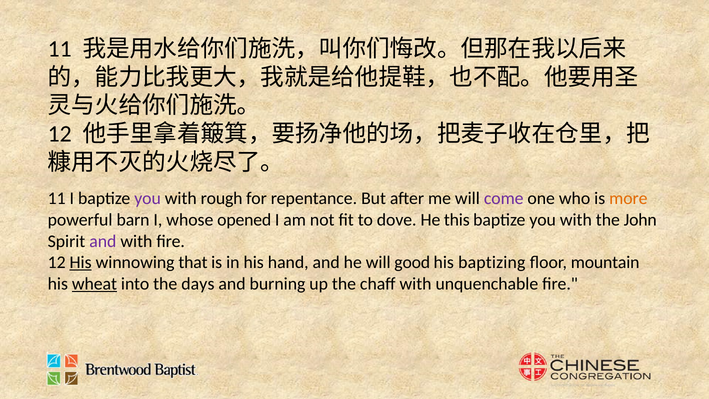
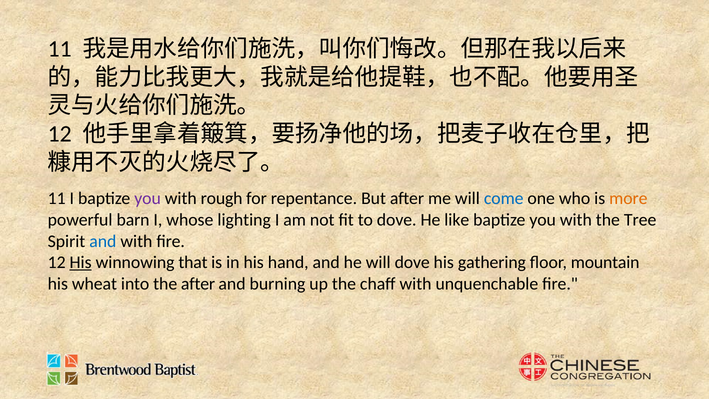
come colour: purple -> blue (504, 199)
opened: opened -> lighting (244, 220)
this: this -> like (457, 220)
John: John -> Tree (640, 220)
and colour: purple -> blue (103, 241)
will good: good -> dove (412, 262)
baptizing: baptizing -> gathering (492, 262)
wheat underline: present -> none (94, 284)
the days: days -> after (198, 284)
